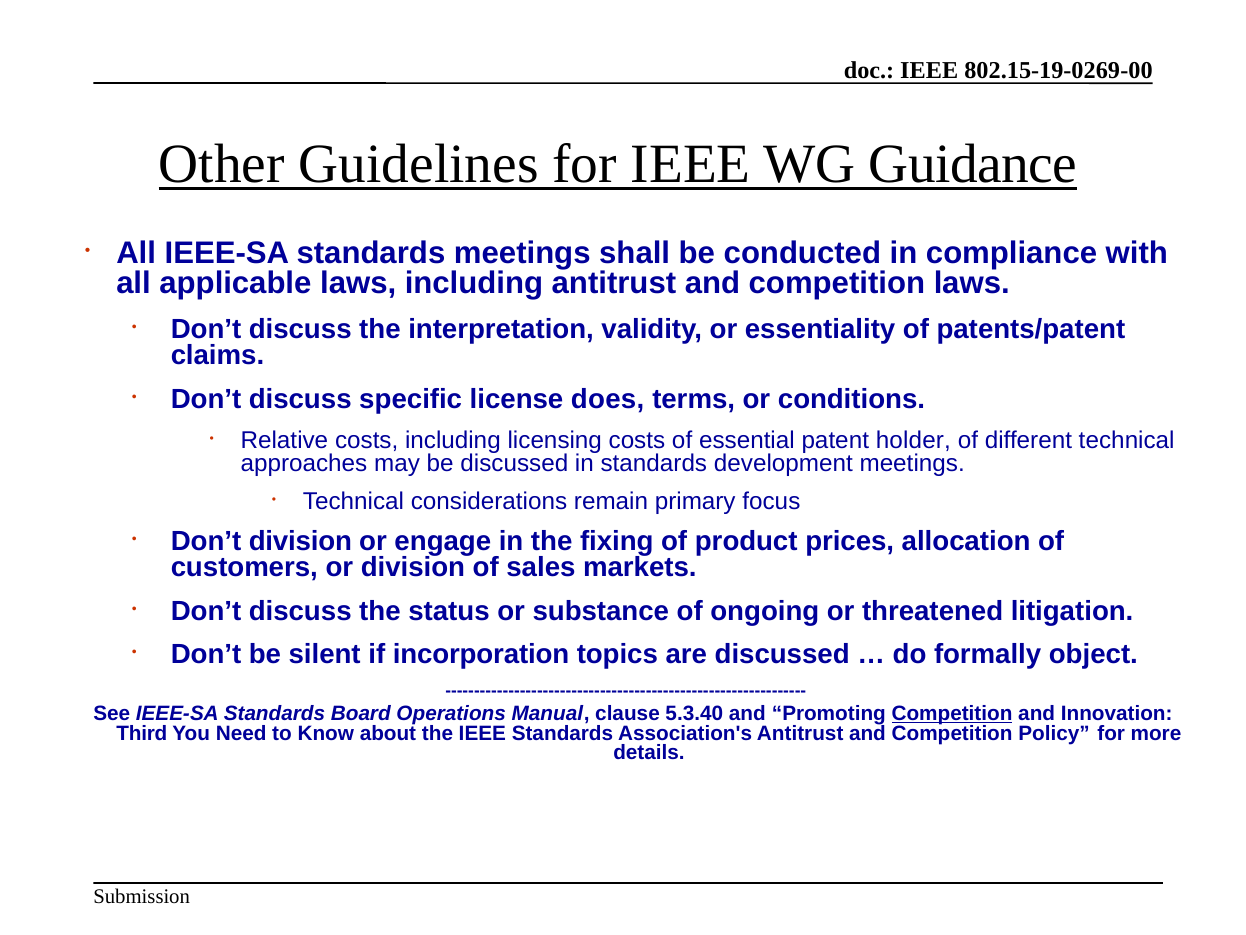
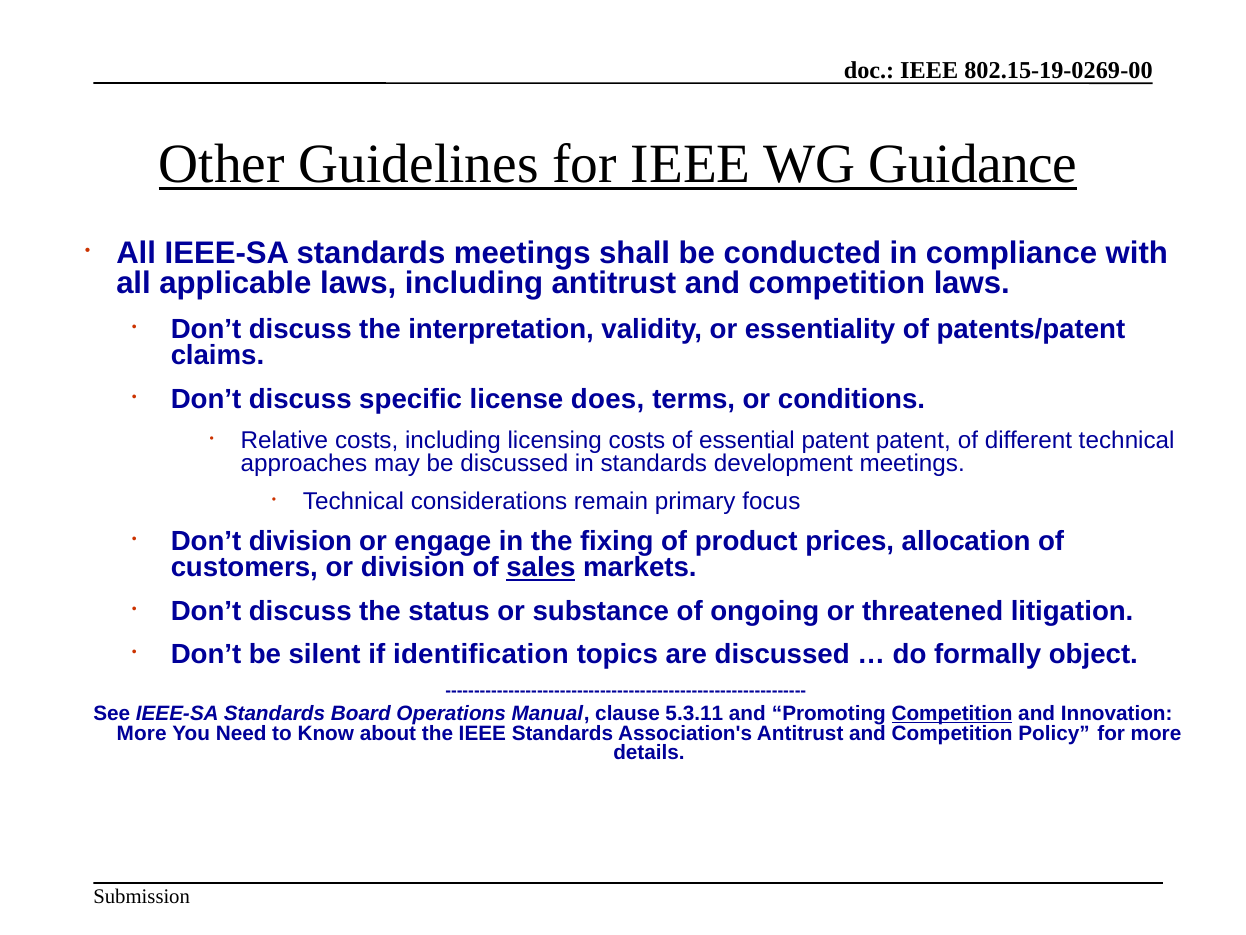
patent holder: holder -> patent (913, 440)
sales underline: none -> present (541, 567)
incorporation: incorporation -> identification (481, 654)
5.3.40: 5.3.40 -> 5.3.11 (694, 713)
Third: Third -> More (142, 733)
